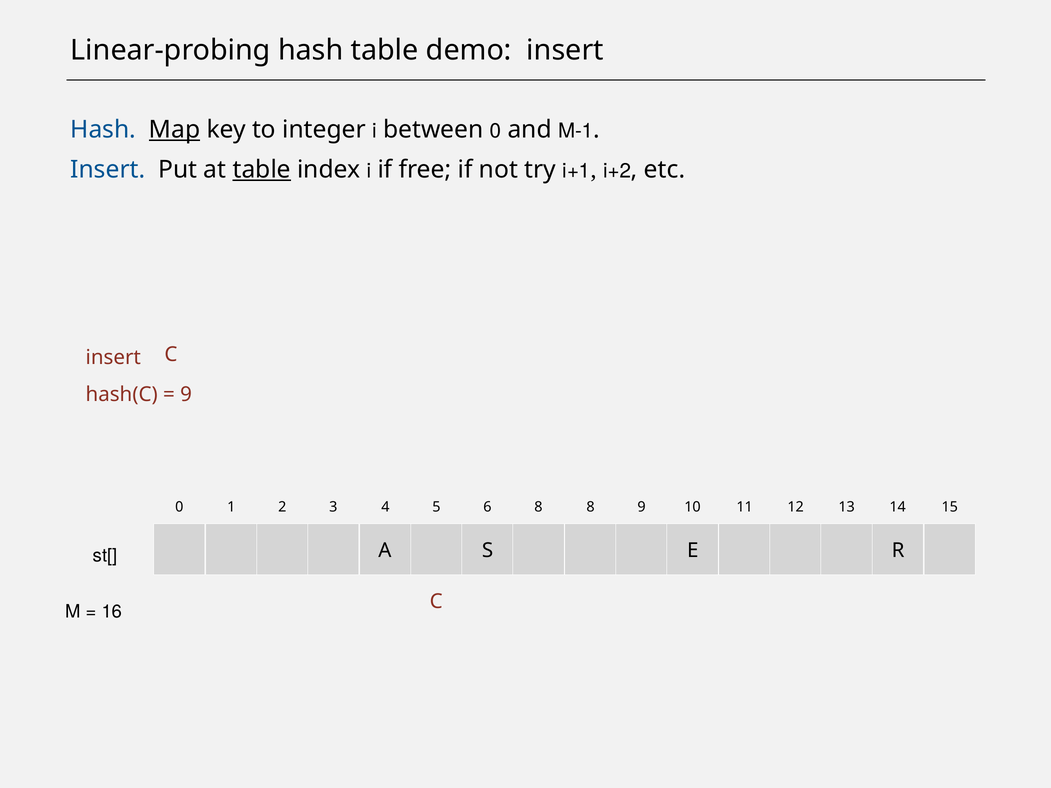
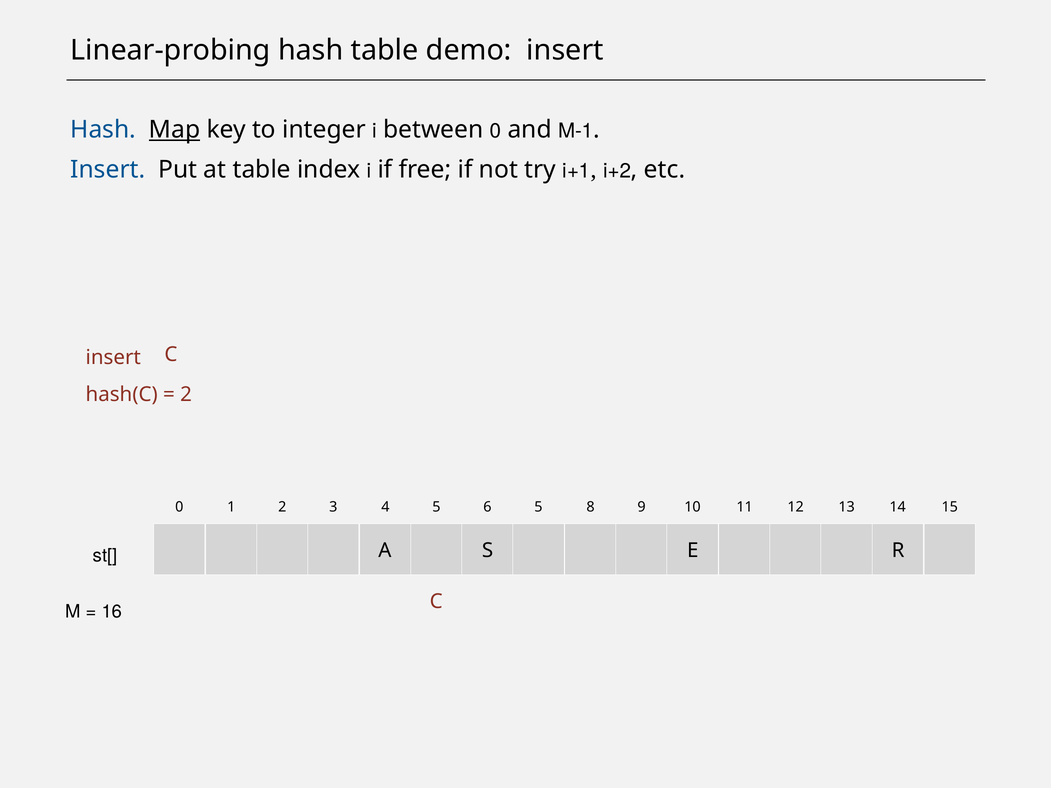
table underline: present -> none (262, 170)
9: 9 -> 2 (186, 395)
6 8: 8 -> 5 (538, 507)
